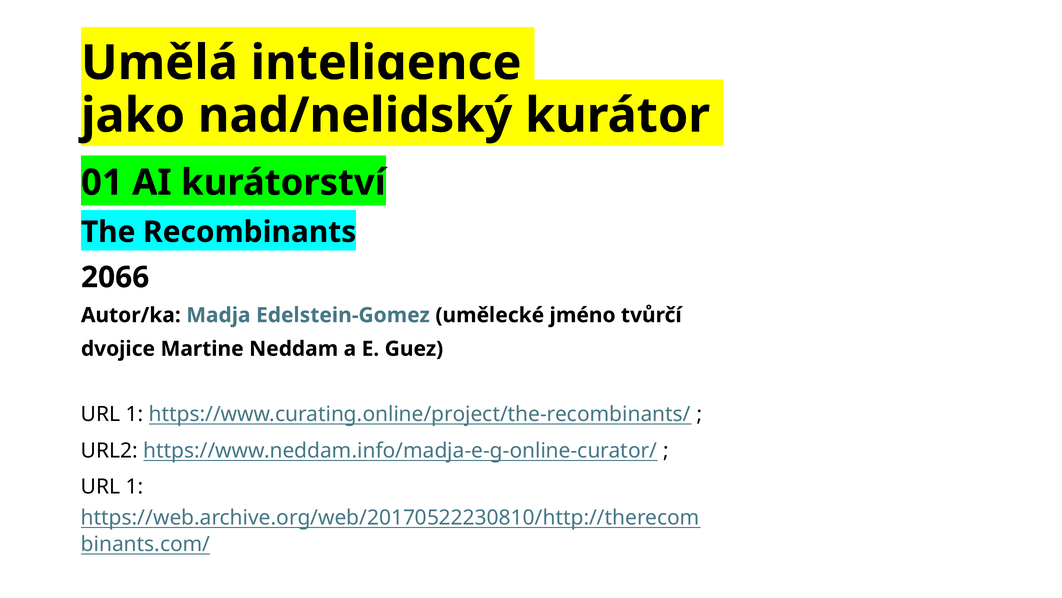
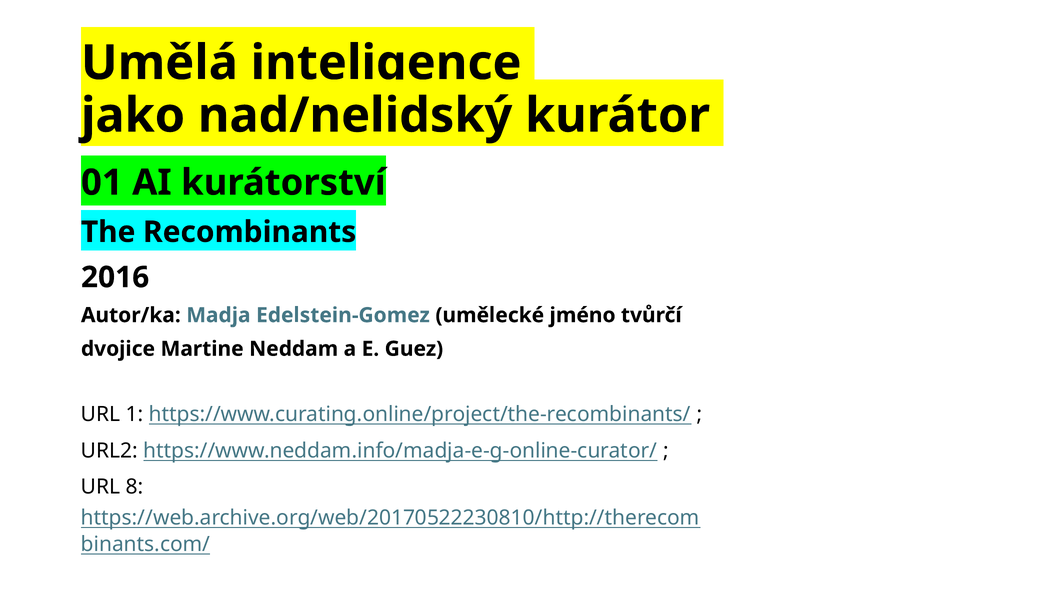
2066: 2066 -> 2016 (115, 277)
1: 1 -> 8 (135, 486)
